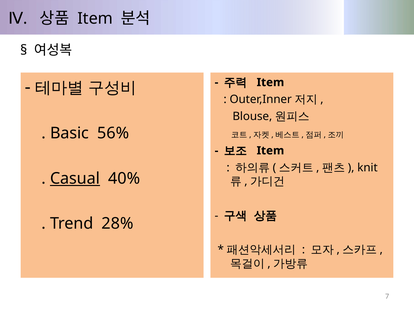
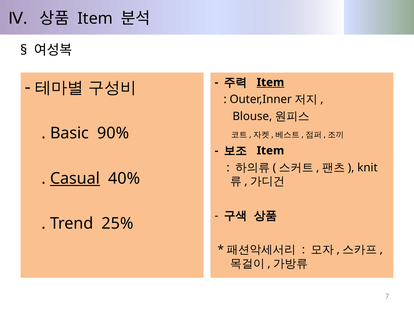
Item underline: none -> present (270, 82)
56%: 56% -> 90% (113, 133)
28%: 28% -> 25% (118, 223)
